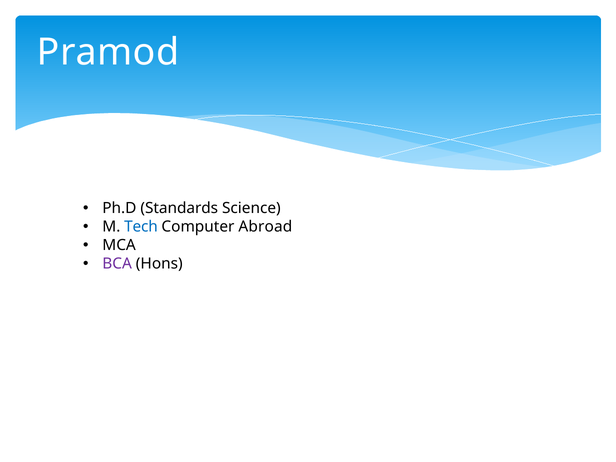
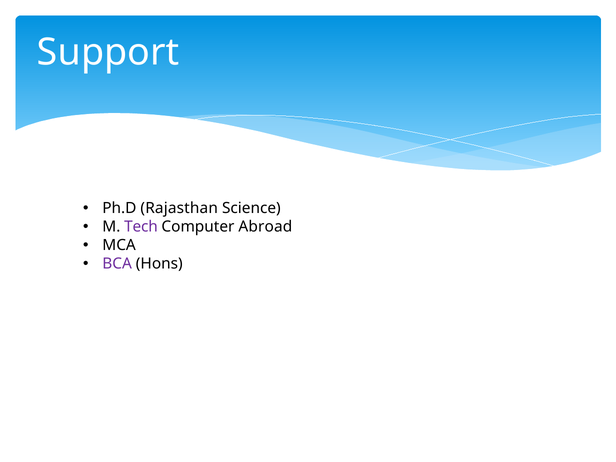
Pramod: Pramod -> Support (108, 53)
Standards: Standards -> Rajasthan (179, 208)
Tech colour: blue -> purple (141, 227)
